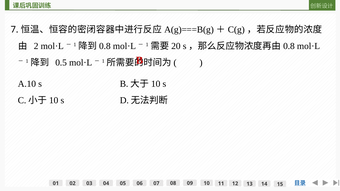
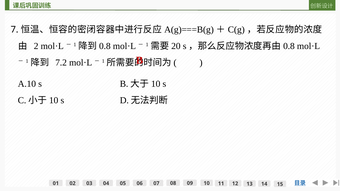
0.5: 0.5 -> 7.2 (61, 63)
